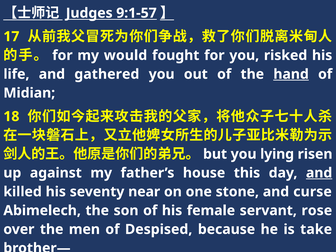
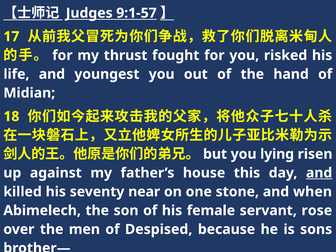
would: would -> thrust (126, 55)
gathered: gathered -> youngest (107, 74)
hand underline: present -> none (291, 74)
curse: curse -> when (313, 192)
take: take -> sons (316, 229)
